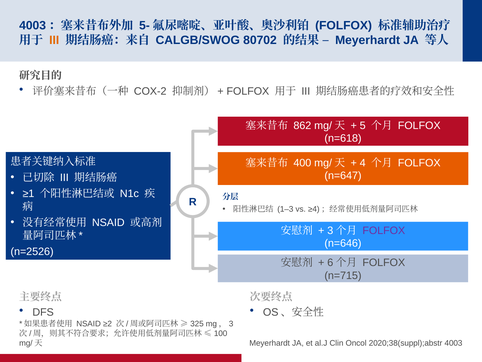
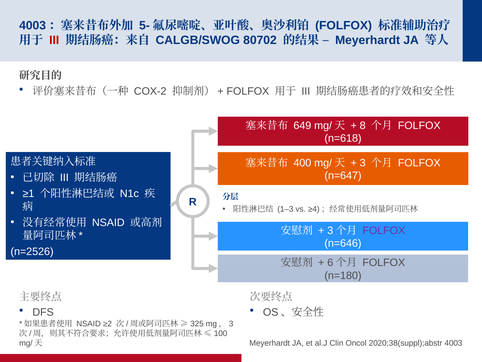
III colour: orange -> red (54, 40)
862: 862 -> 649 (302, 125)
5: 5 -> 8 (363, 125)
4: 4 -> 3 (363, 163)
n=715: n=715 -> n=180 (343, 275)
